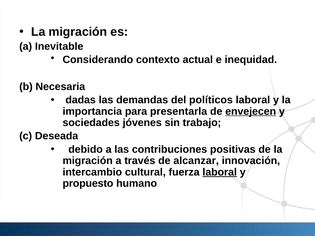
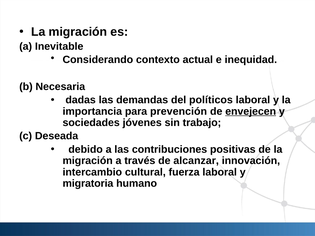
presentarla: presentarla -> prevención (179, 111)
laboral underline: present -> none (220, 172)
propuesto: propuesto -> migratoria (88, 184)
